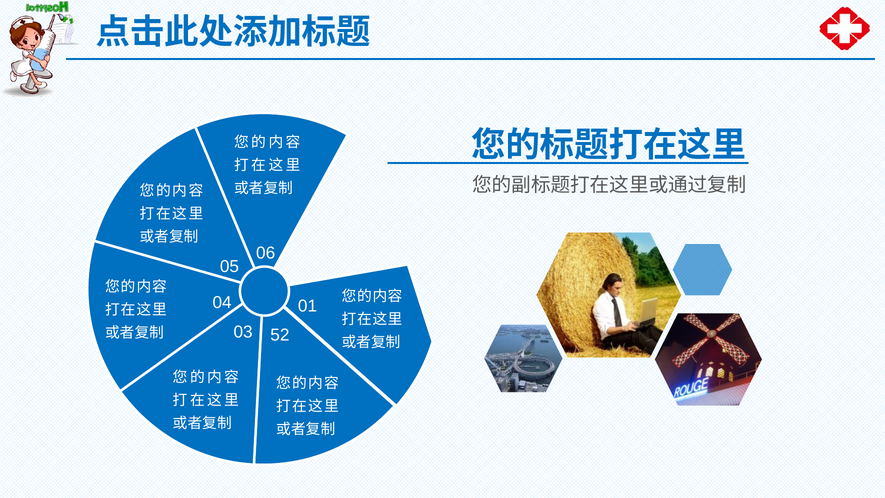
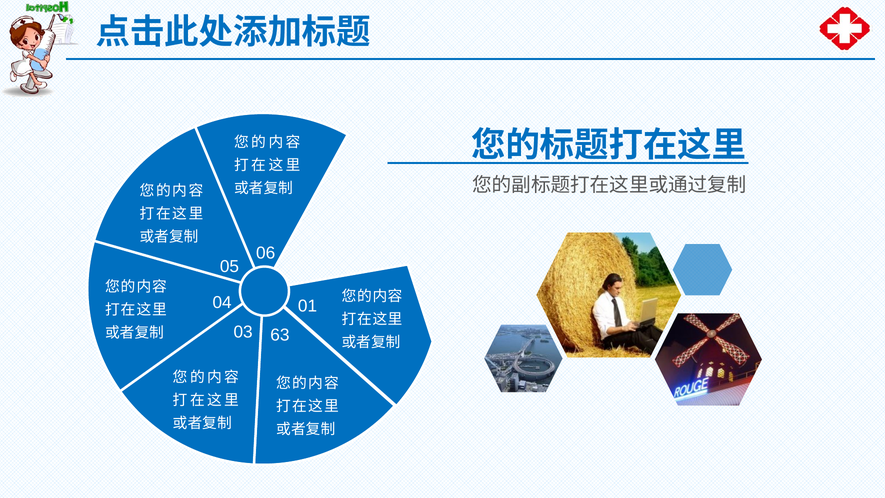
52: 52 -> 63 (280, 335)
